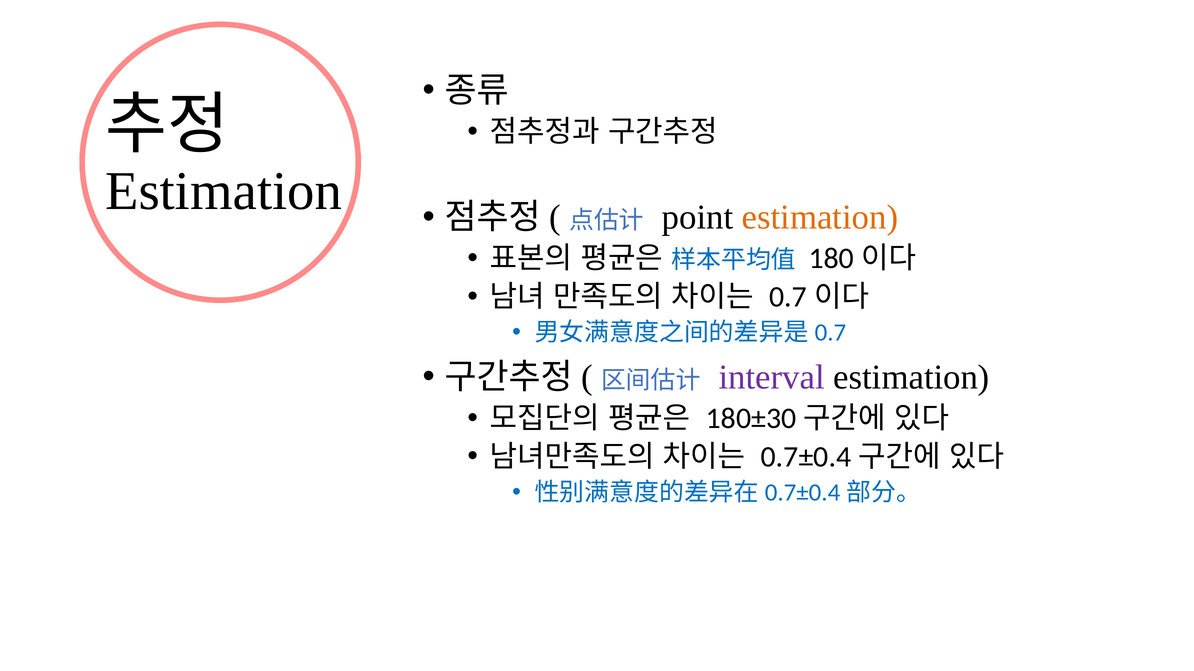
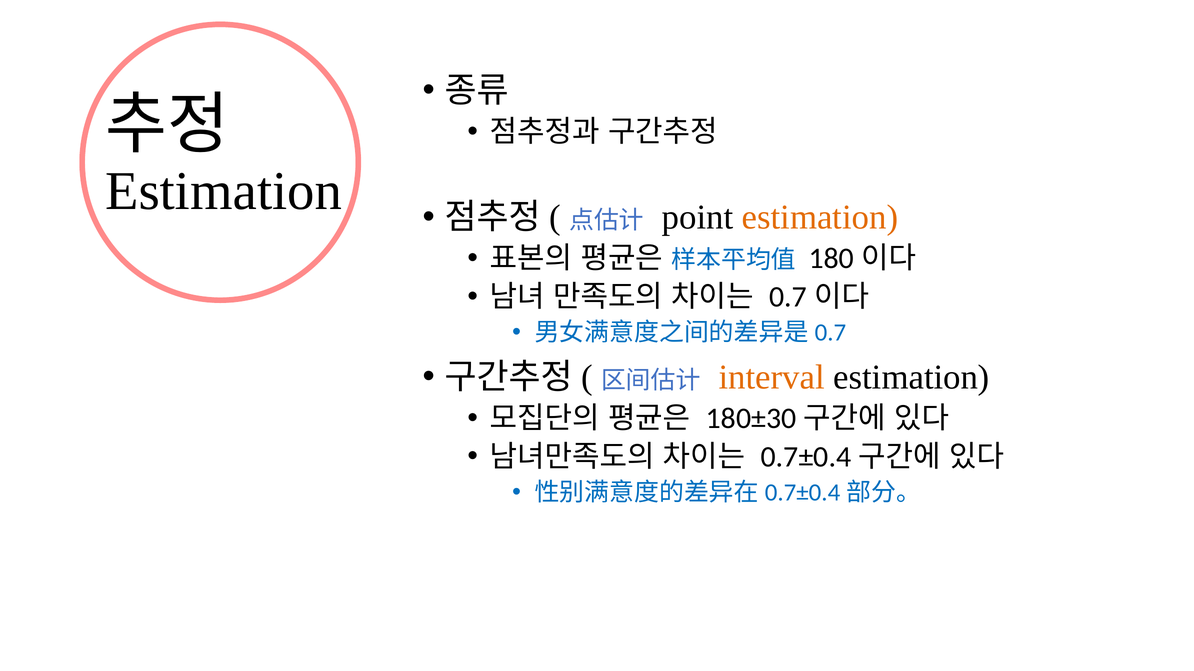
interval colour: purple -> orange (772, 378)
